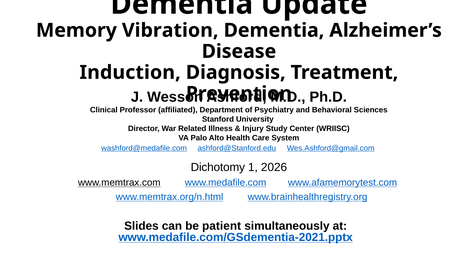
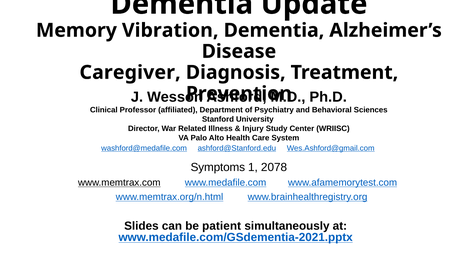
Induction: Induction -> Caregiver (130, 73)
Dichotomy: Dichotomy -> Symptoms (218, 168)
2026: 2026 -> 2078 (274, 168)
